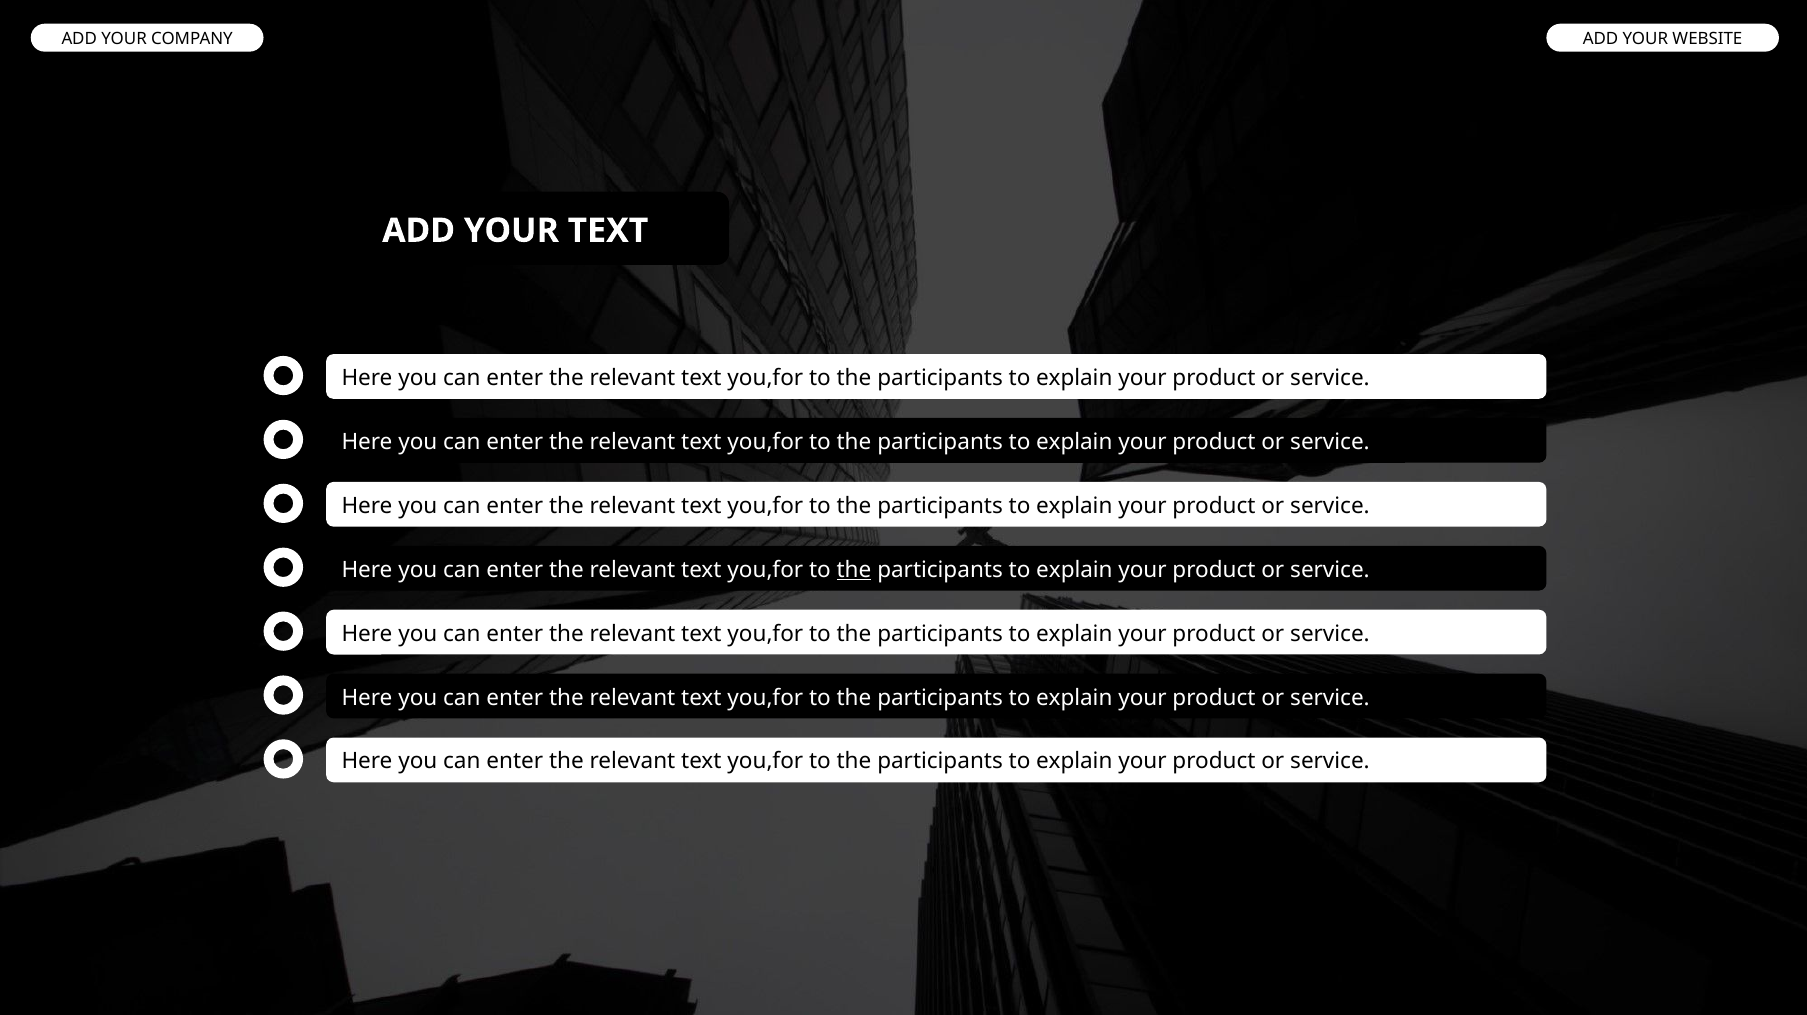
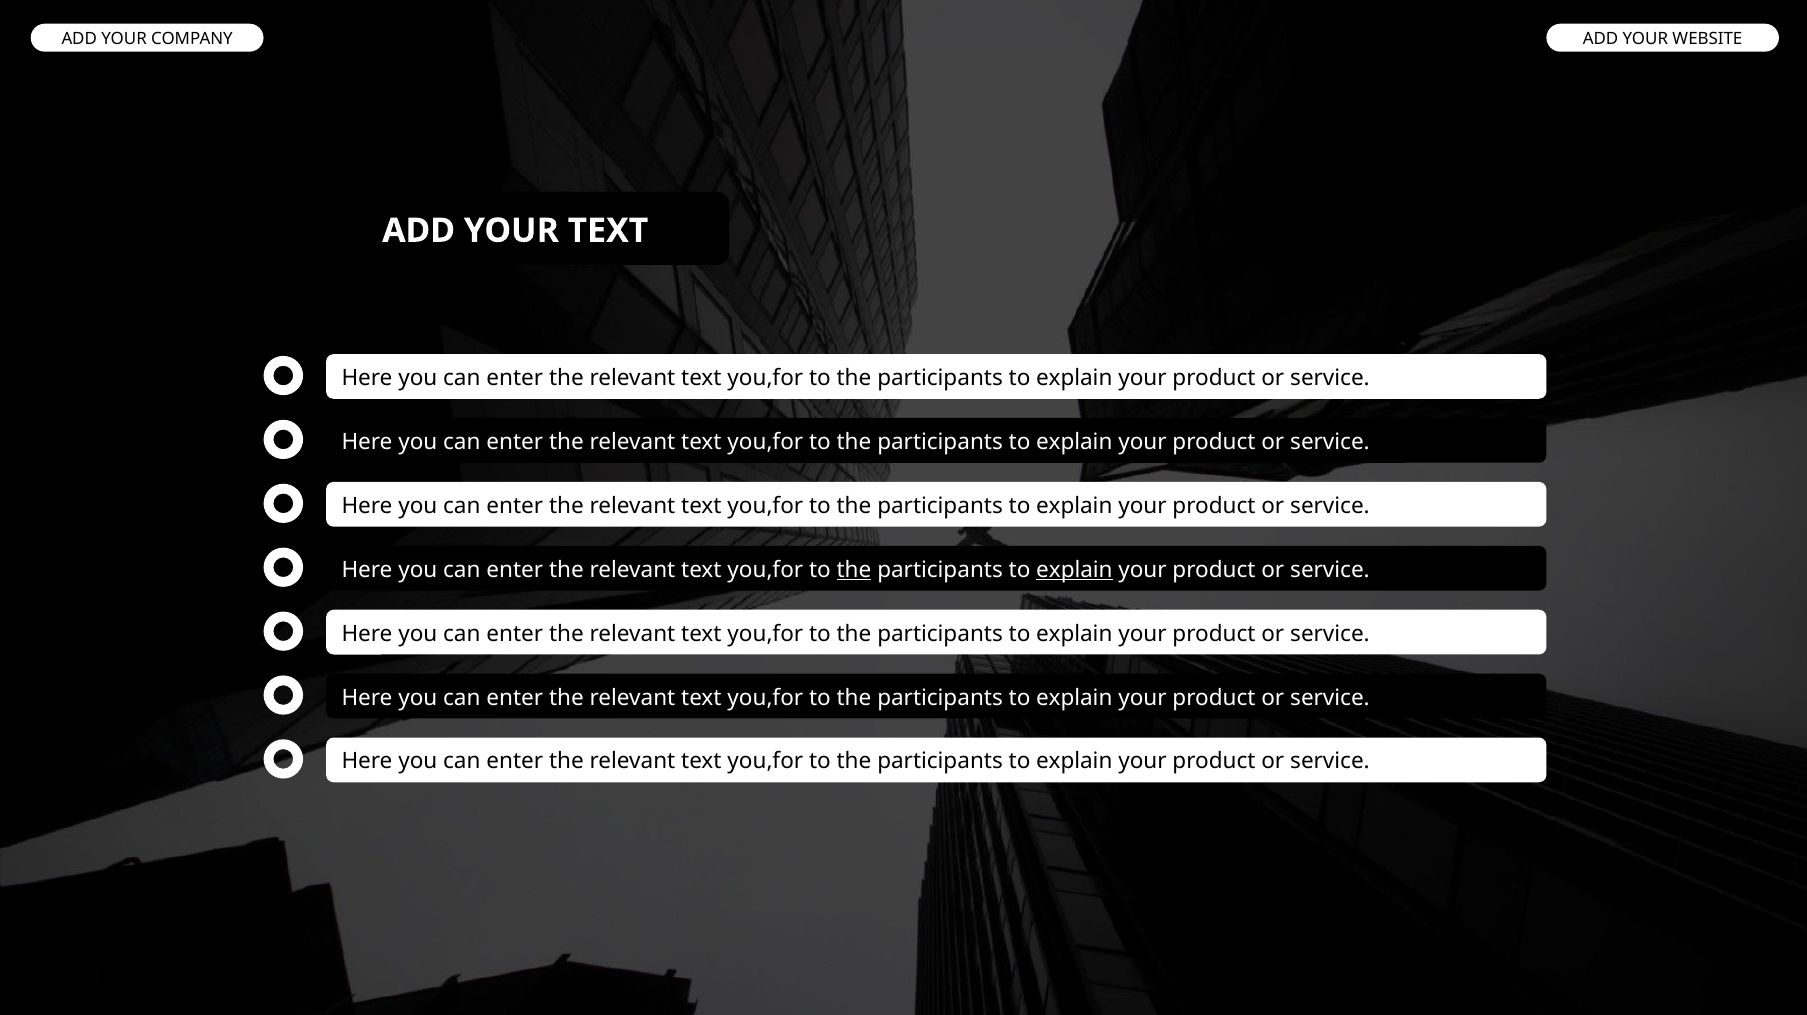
explain underline: none -> present (1074, 570)
